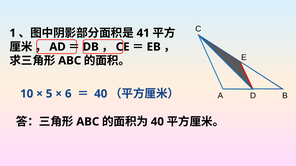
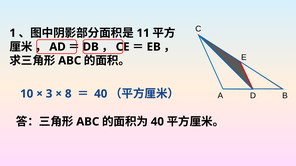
41: 41 -> 11 (143, 33)
5: 5 -> 3 (49, 94)
6: 6 -> 8 (68, 94)
